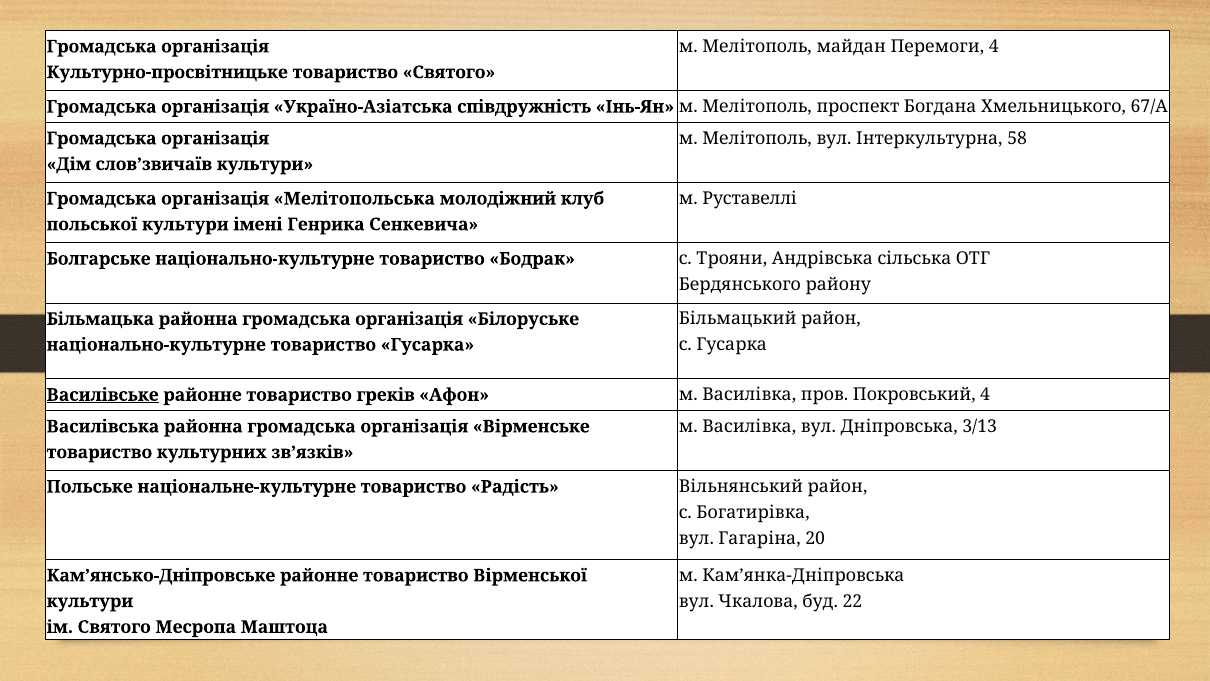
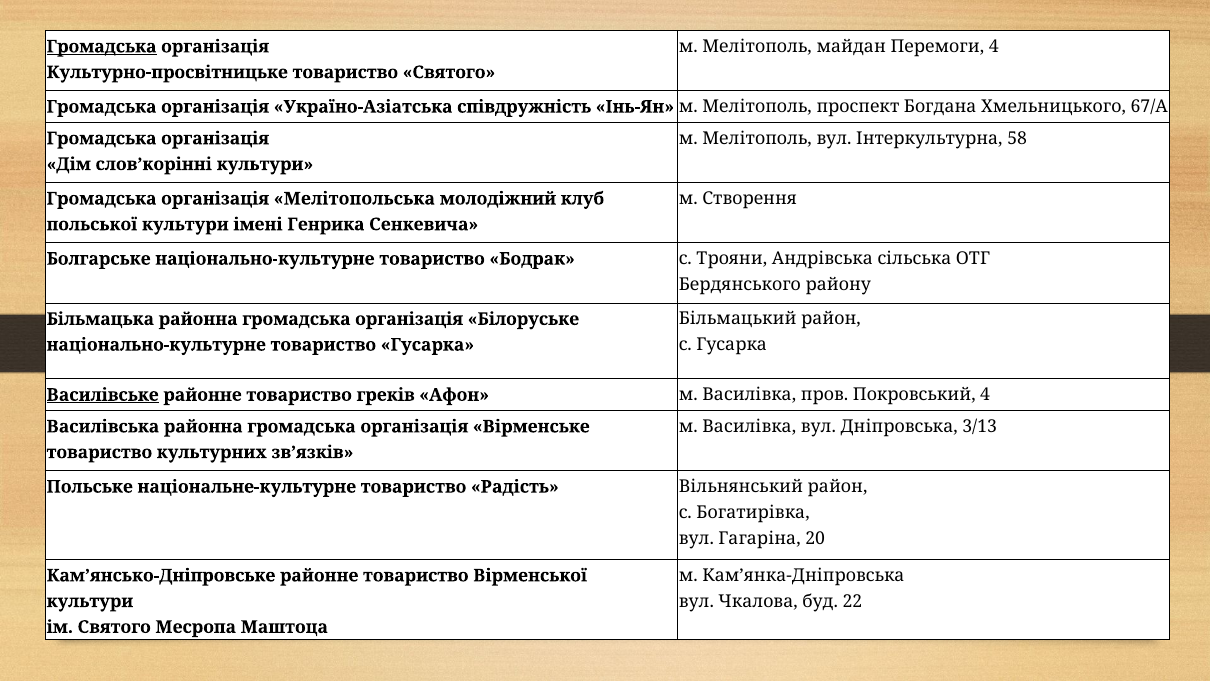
Громадська underline: none -> present (102, 47)
слов’звичаїв: слов’звичаїв -> слов’корінні (154, 164)
Руставеллі: Руставеллі -> Створення (750, 199)
